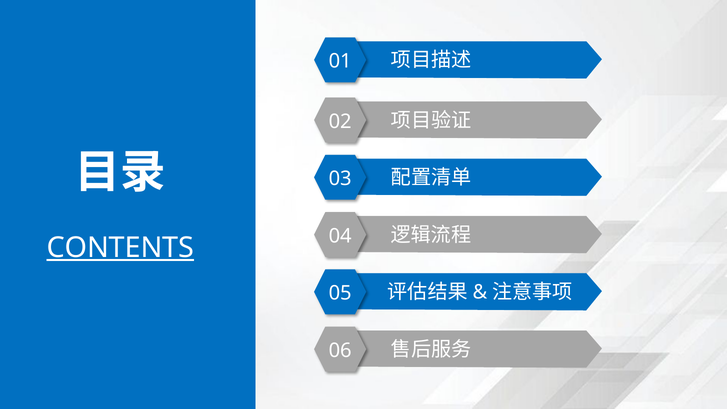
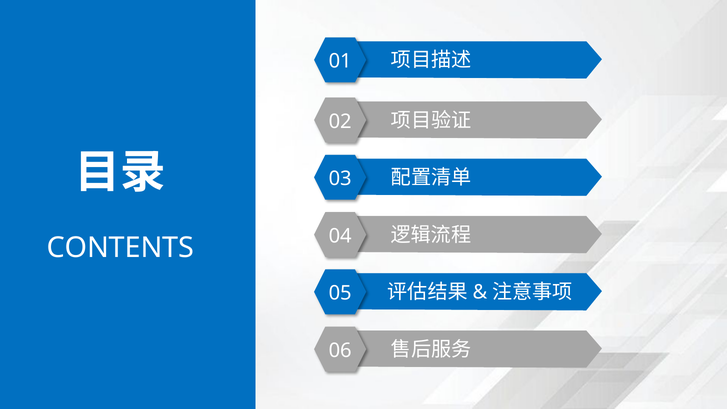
CONTENTS underline: present -> none (120, 247)
